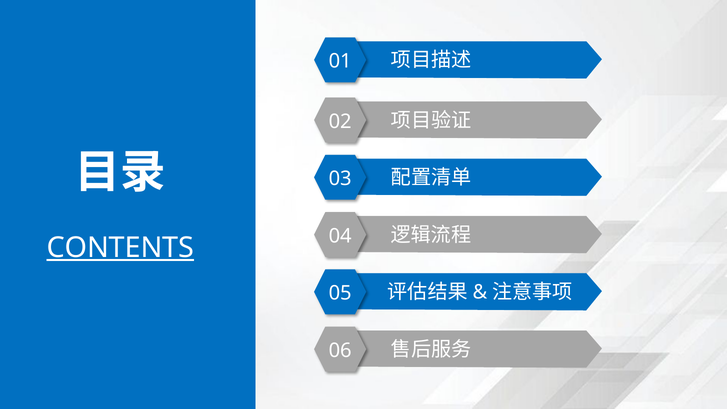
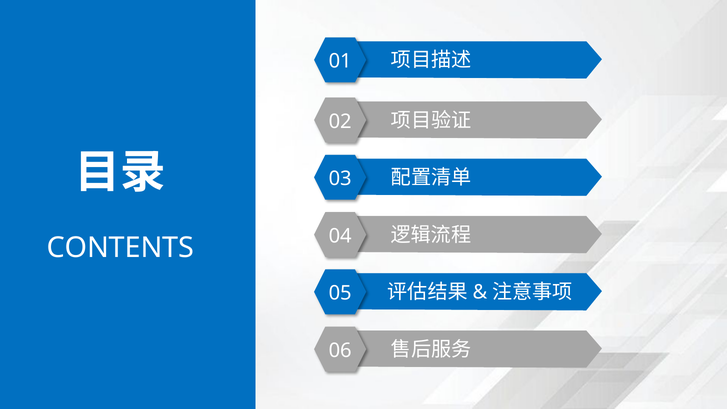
CONTENTS underline: present -> none (120, 247)
